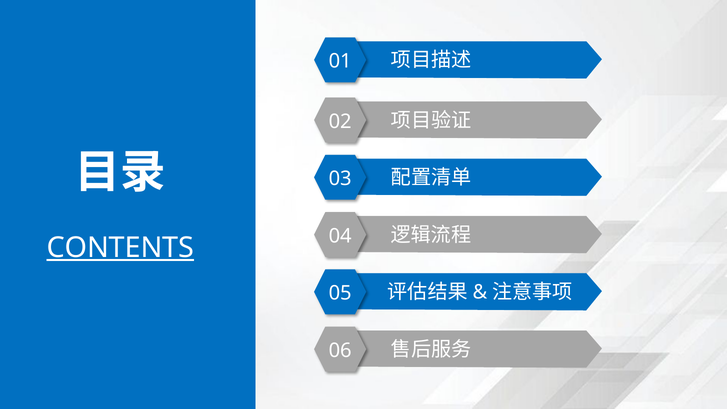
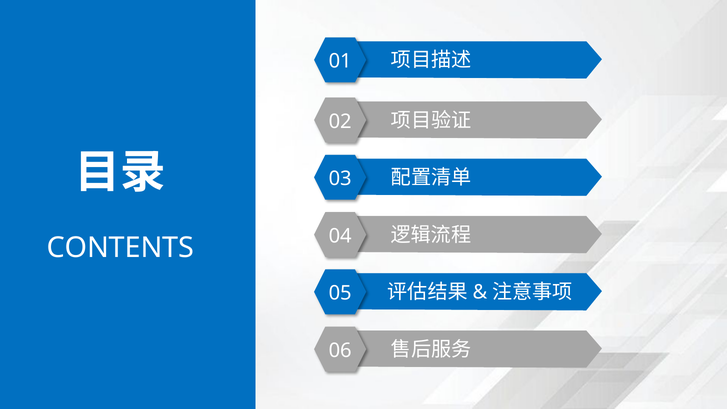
CONTENTS underline: present -> none (120, 247)
